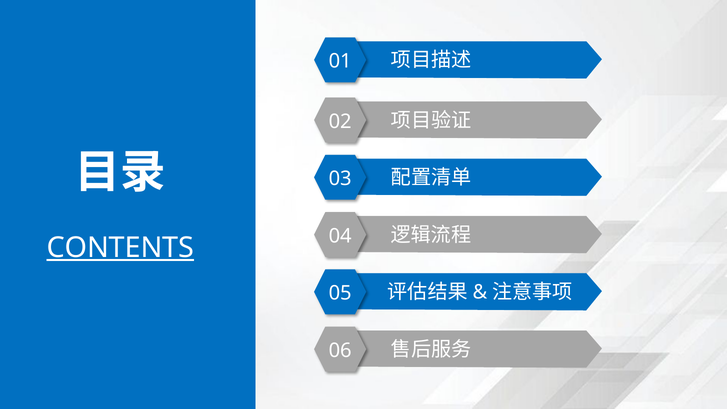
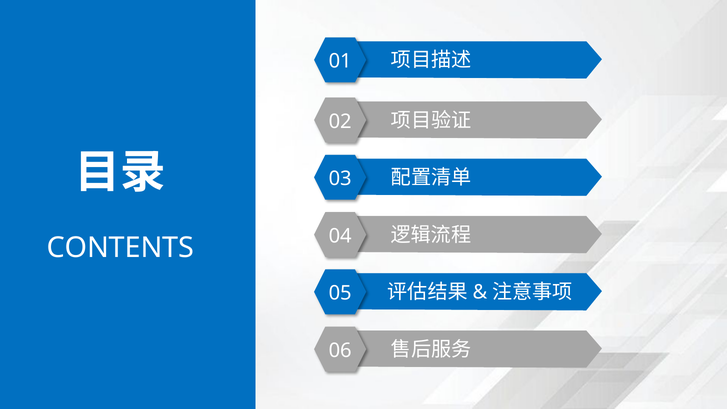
CONTENTS underline: present -> none (120, 247)
